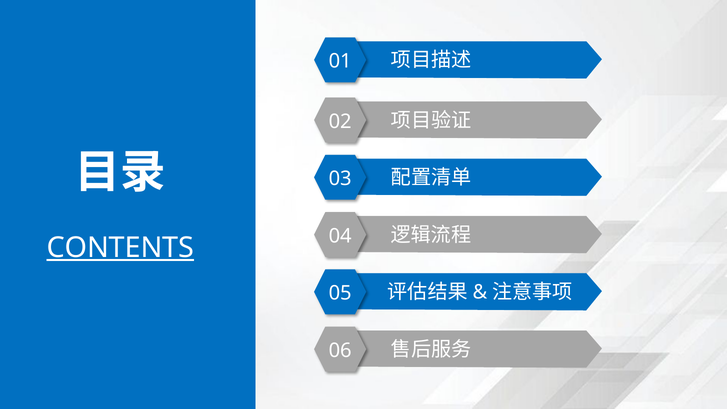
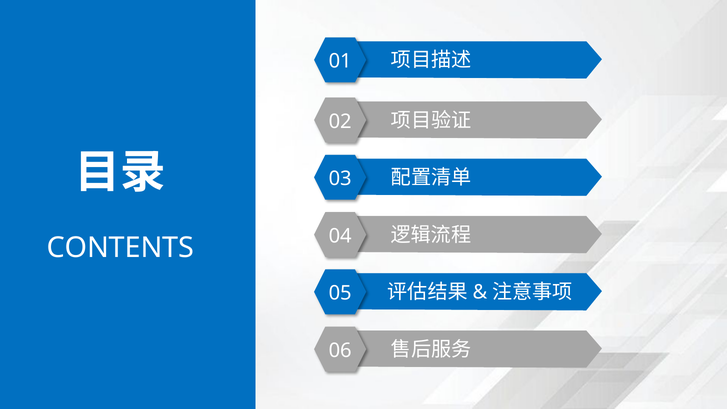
CONTENTS underline: present -> none (120, 247)
